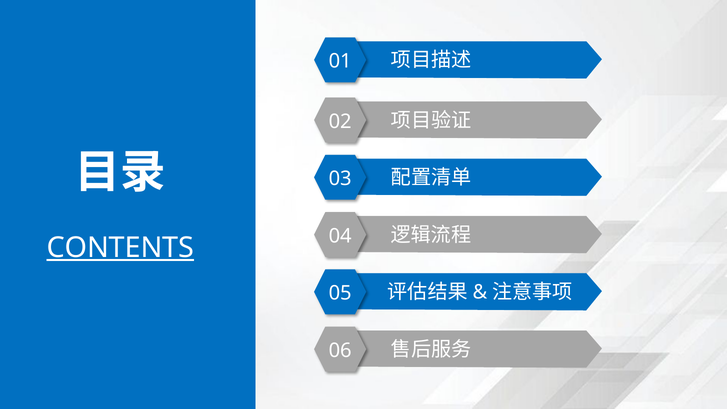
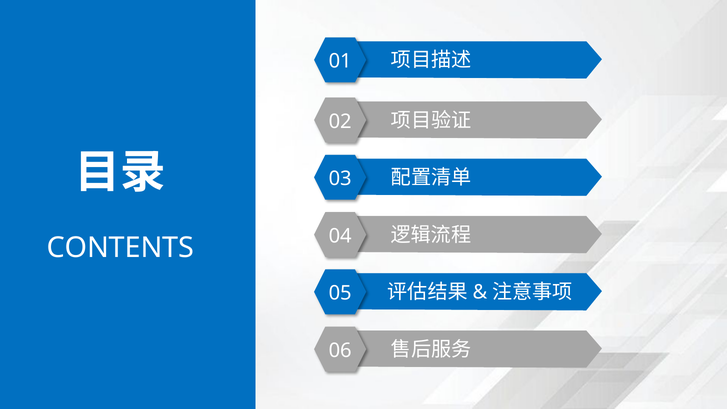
CONTENTS underline: present -> none (120, 247)
